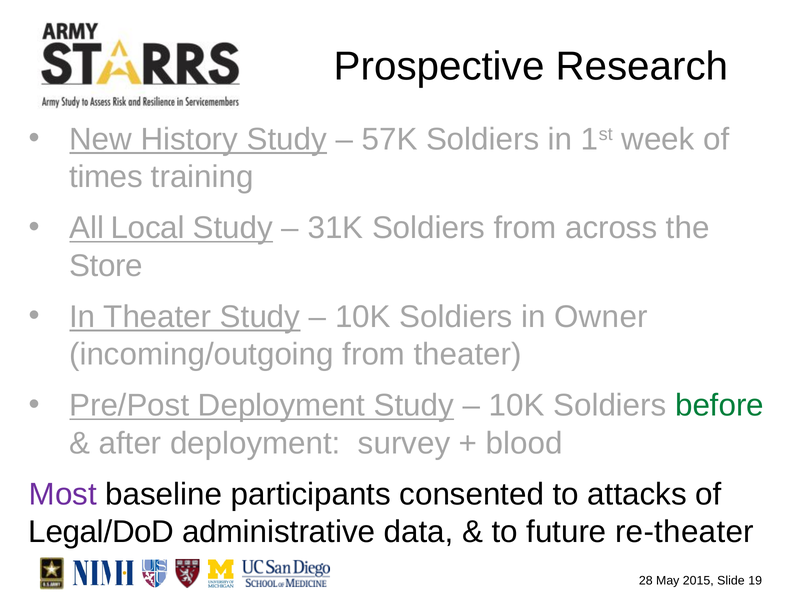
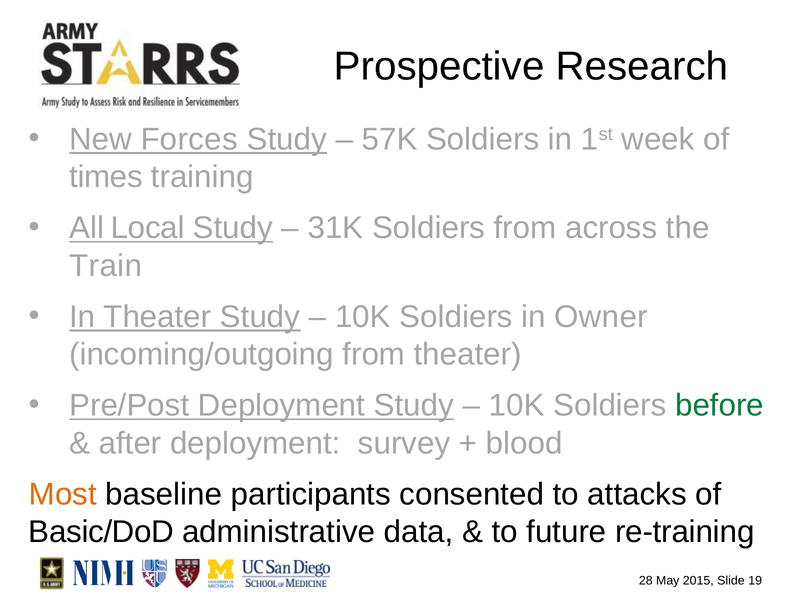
History: History -> Forces (189, 139)
Store: Store -> Train (106, 266)
Most colour: purple -> orange (63, 494)
Legal/DoD: Legal/DoD -> Basic/DoD (101, 532)
re-theater: re-theater -> re-training (685, 532)
